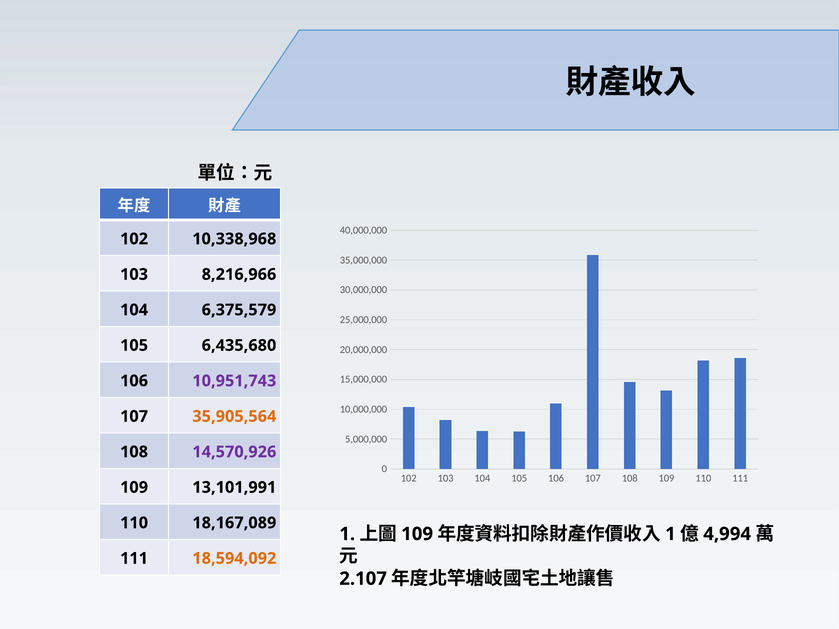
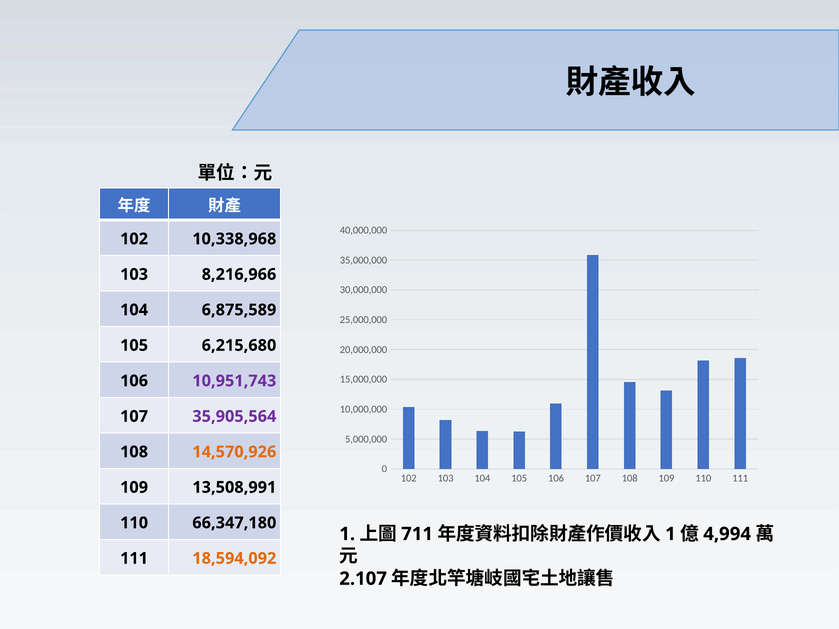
6,375,579: 6,375,579 -> 6,875,589 (239, 310)
6,435,680: 6,435,680 -> 6,215,680 (239, 346)
35,905,564 colour: orange -> purple (234, 417)
14,570,926 colour: purple -> orange (234, 452)
13,101,991: 13,101,991 -> 13,508,991 (234, 488)
18,167,089: 18,167,089 -> 66,347,180 (234, 523)
109: 109 -> 711 (417, 534)
